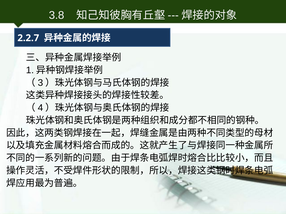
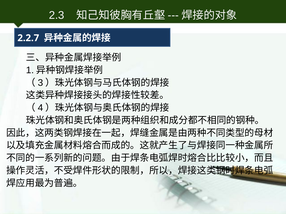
3.8: 3.8 -> 2.3 (57, 15)
